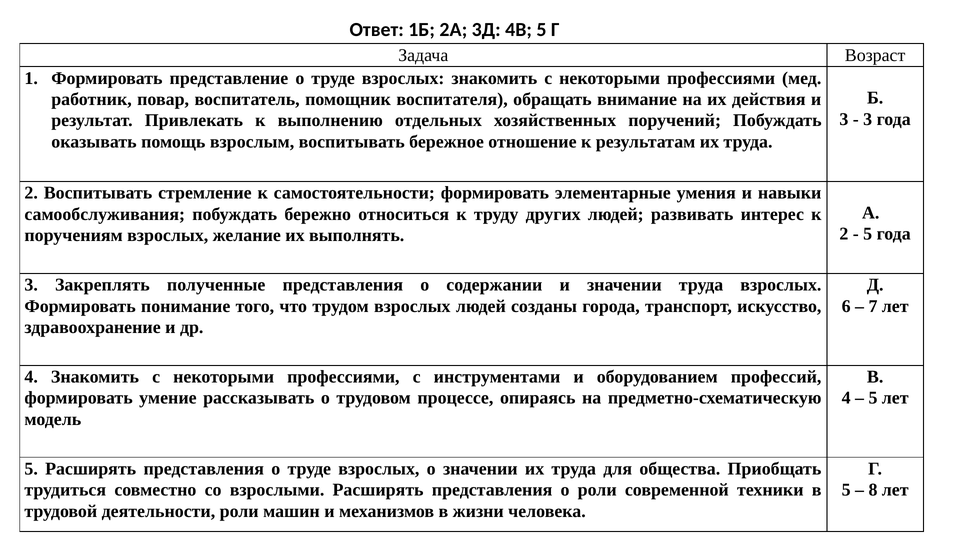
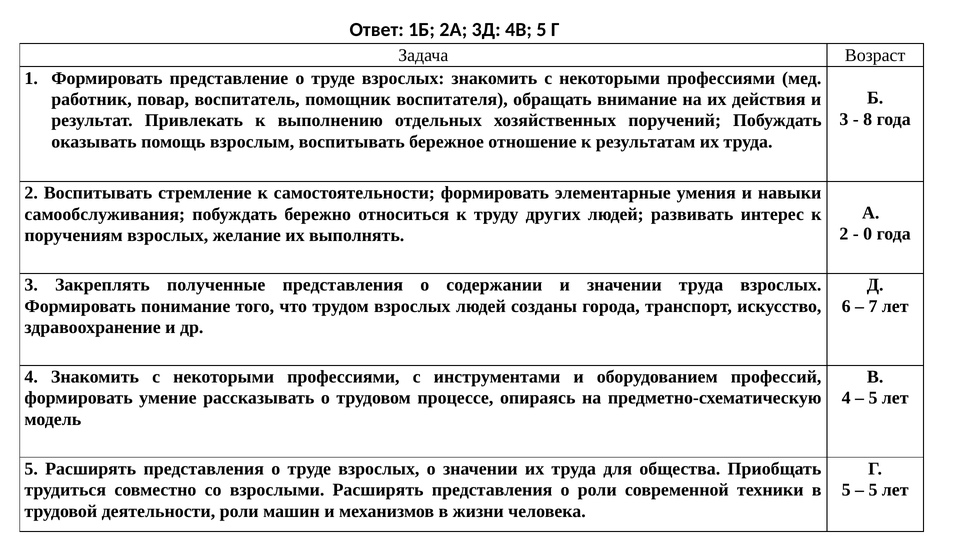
3: 3 -> 8 (868, 119)
5: 5 -> 0 (868, 234)
8: 8 -> 5 (873, 490)
